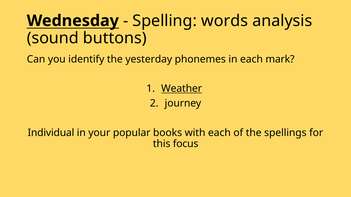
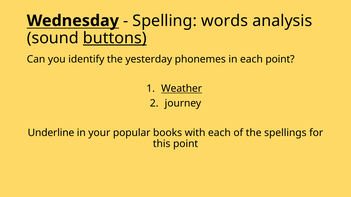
buttons underline: none -> present (115, 38)
each mark: mark -> point (280, 59)
Individual: Individual -> Underline (51, 133)
this focus: focus -> point (186, 144)
